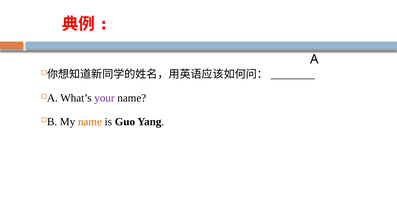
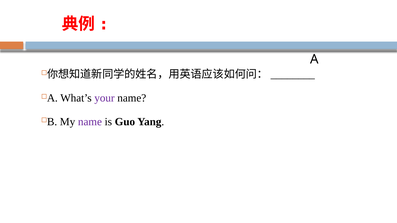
name colour: orange -> purple (90, 122)
